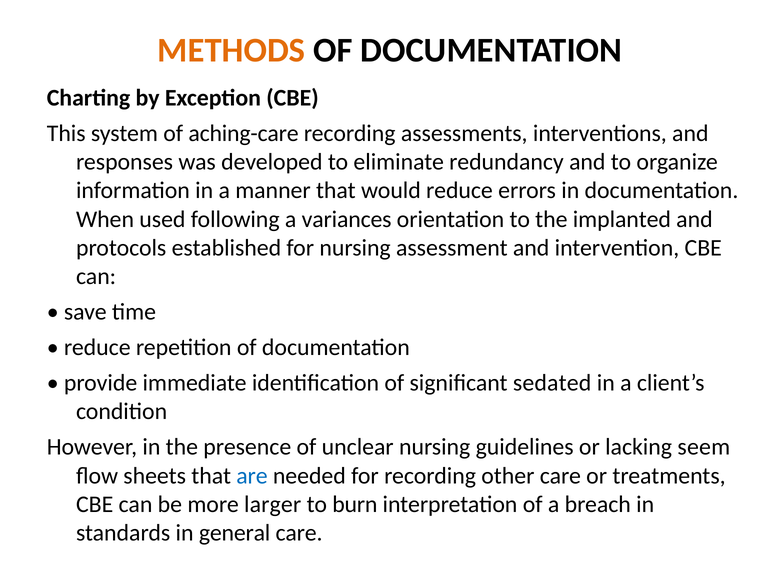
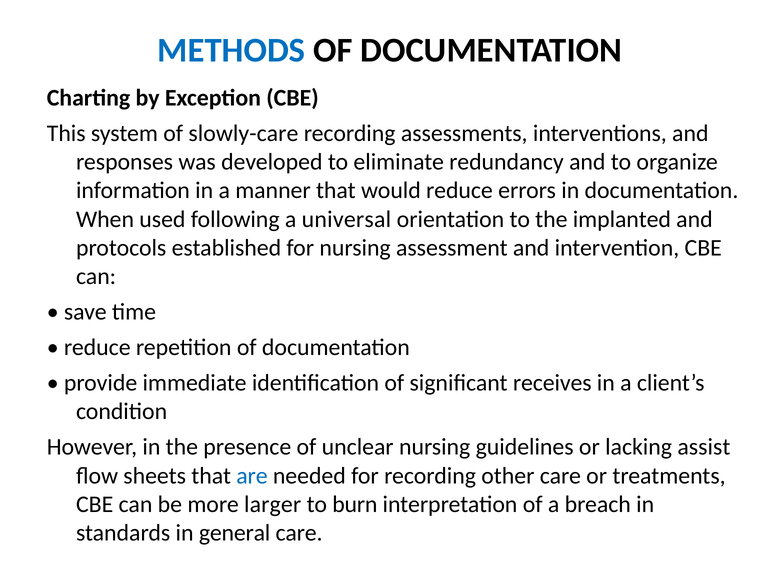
METHODS colour: orange -> blue (231, 51)
aching-care: aching-care -> slowly-care (243, 133)
variances: variances -> universal (346, 219)
sedated: sedated -> receives (552, 383)
seem: seem -> assist (704, 447)
